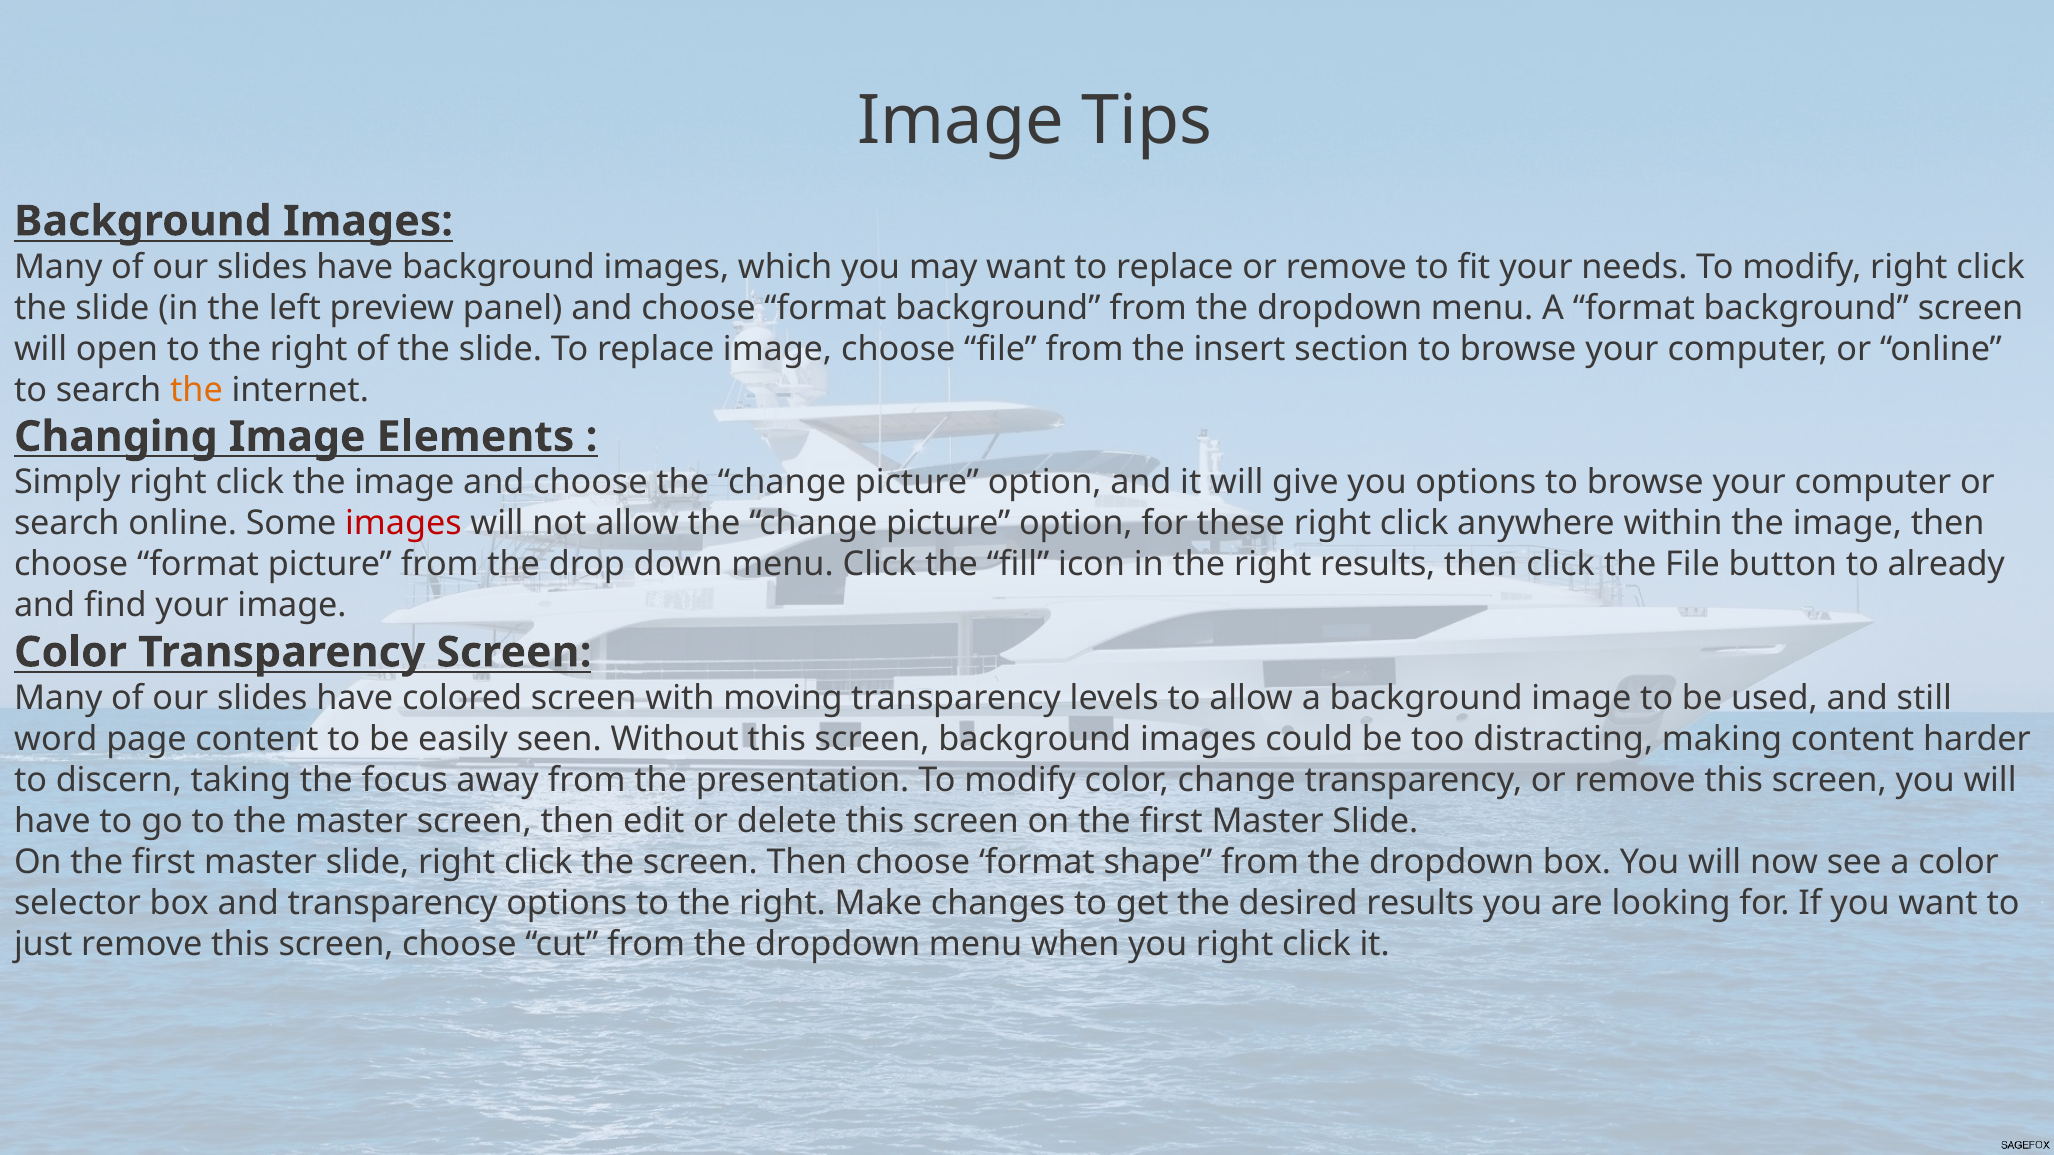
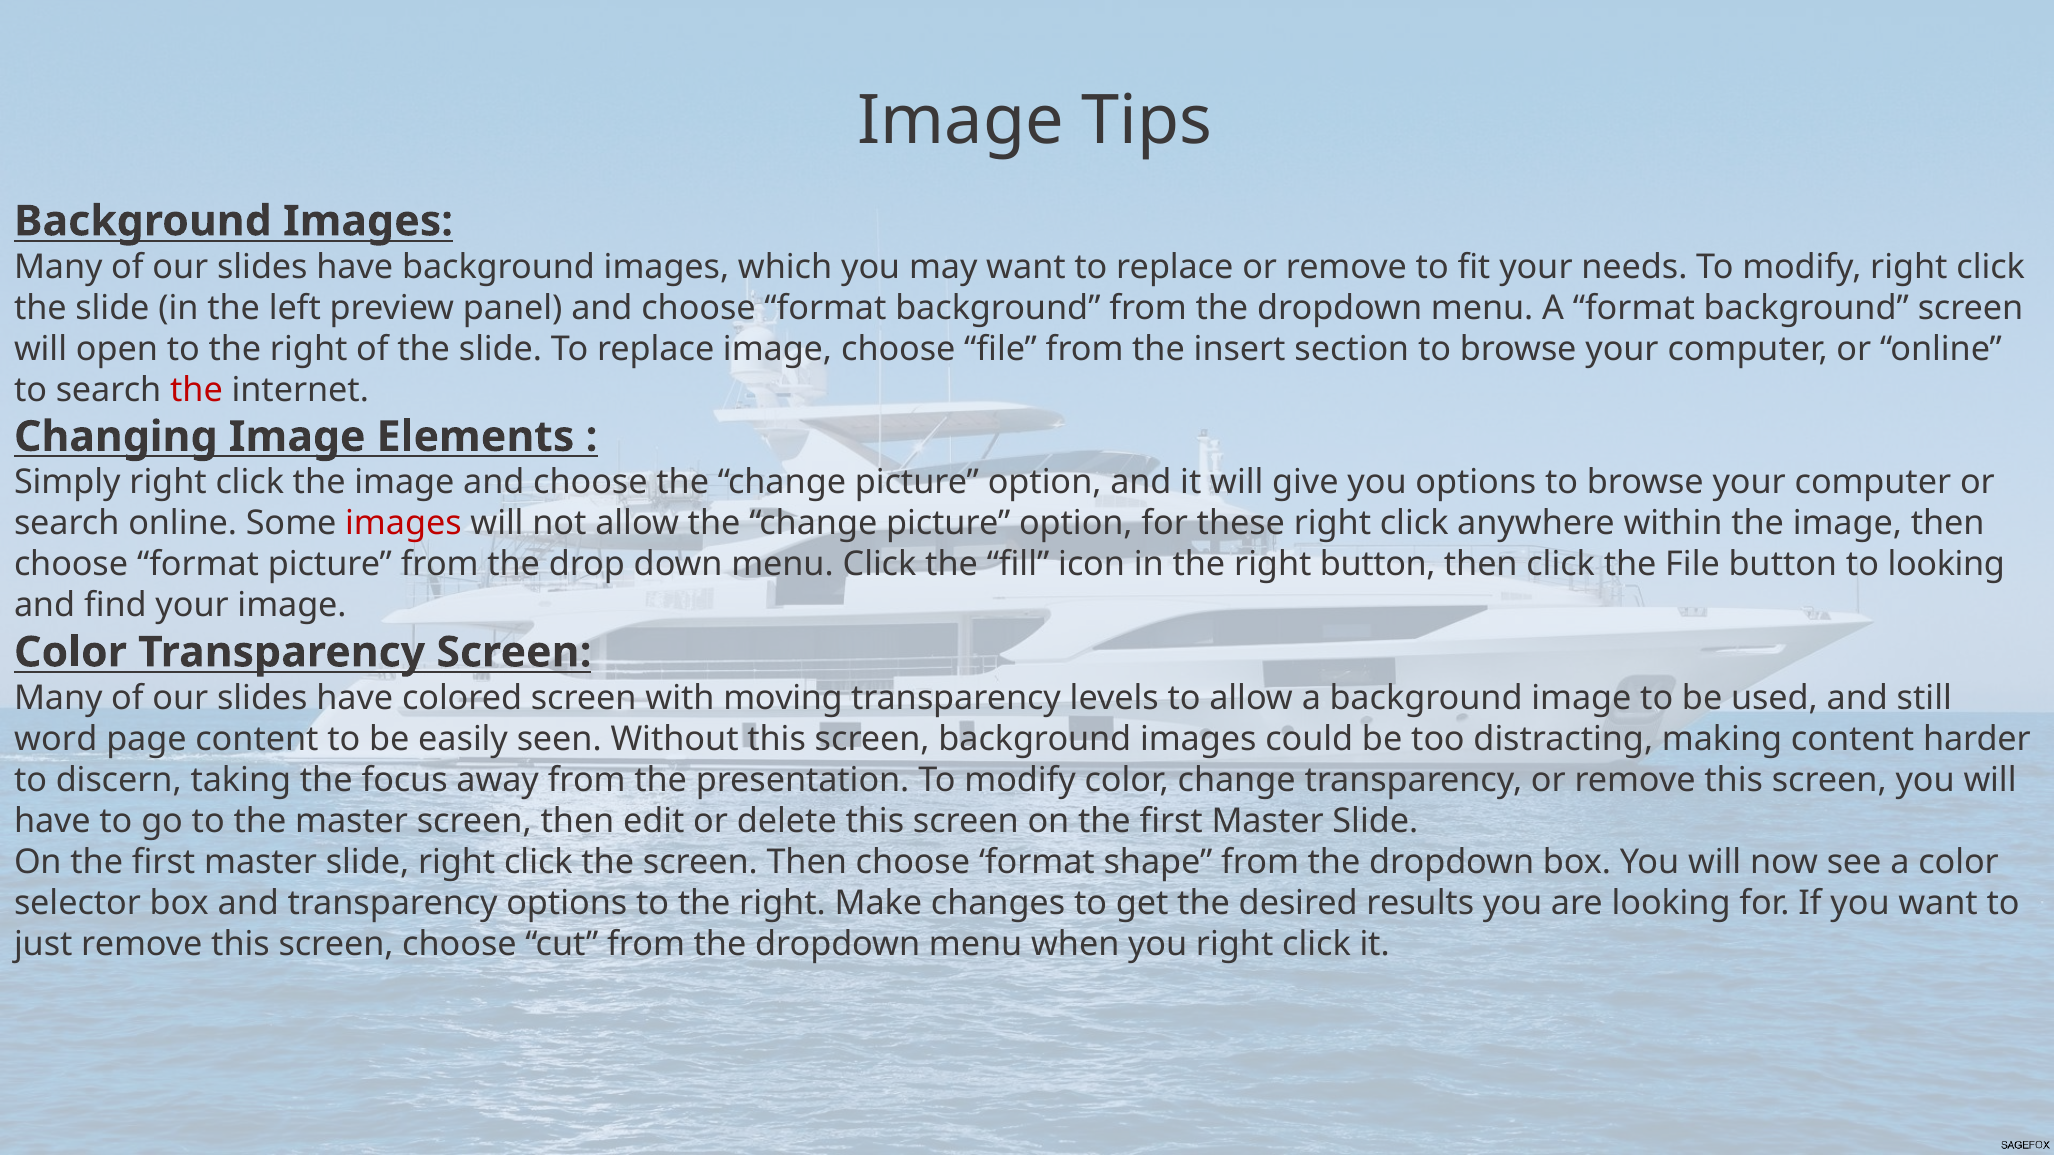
the colour: orange -> red (197, 390)
right results: results -> button (1378, 565)
to already: already -> looking (1946, 565)
